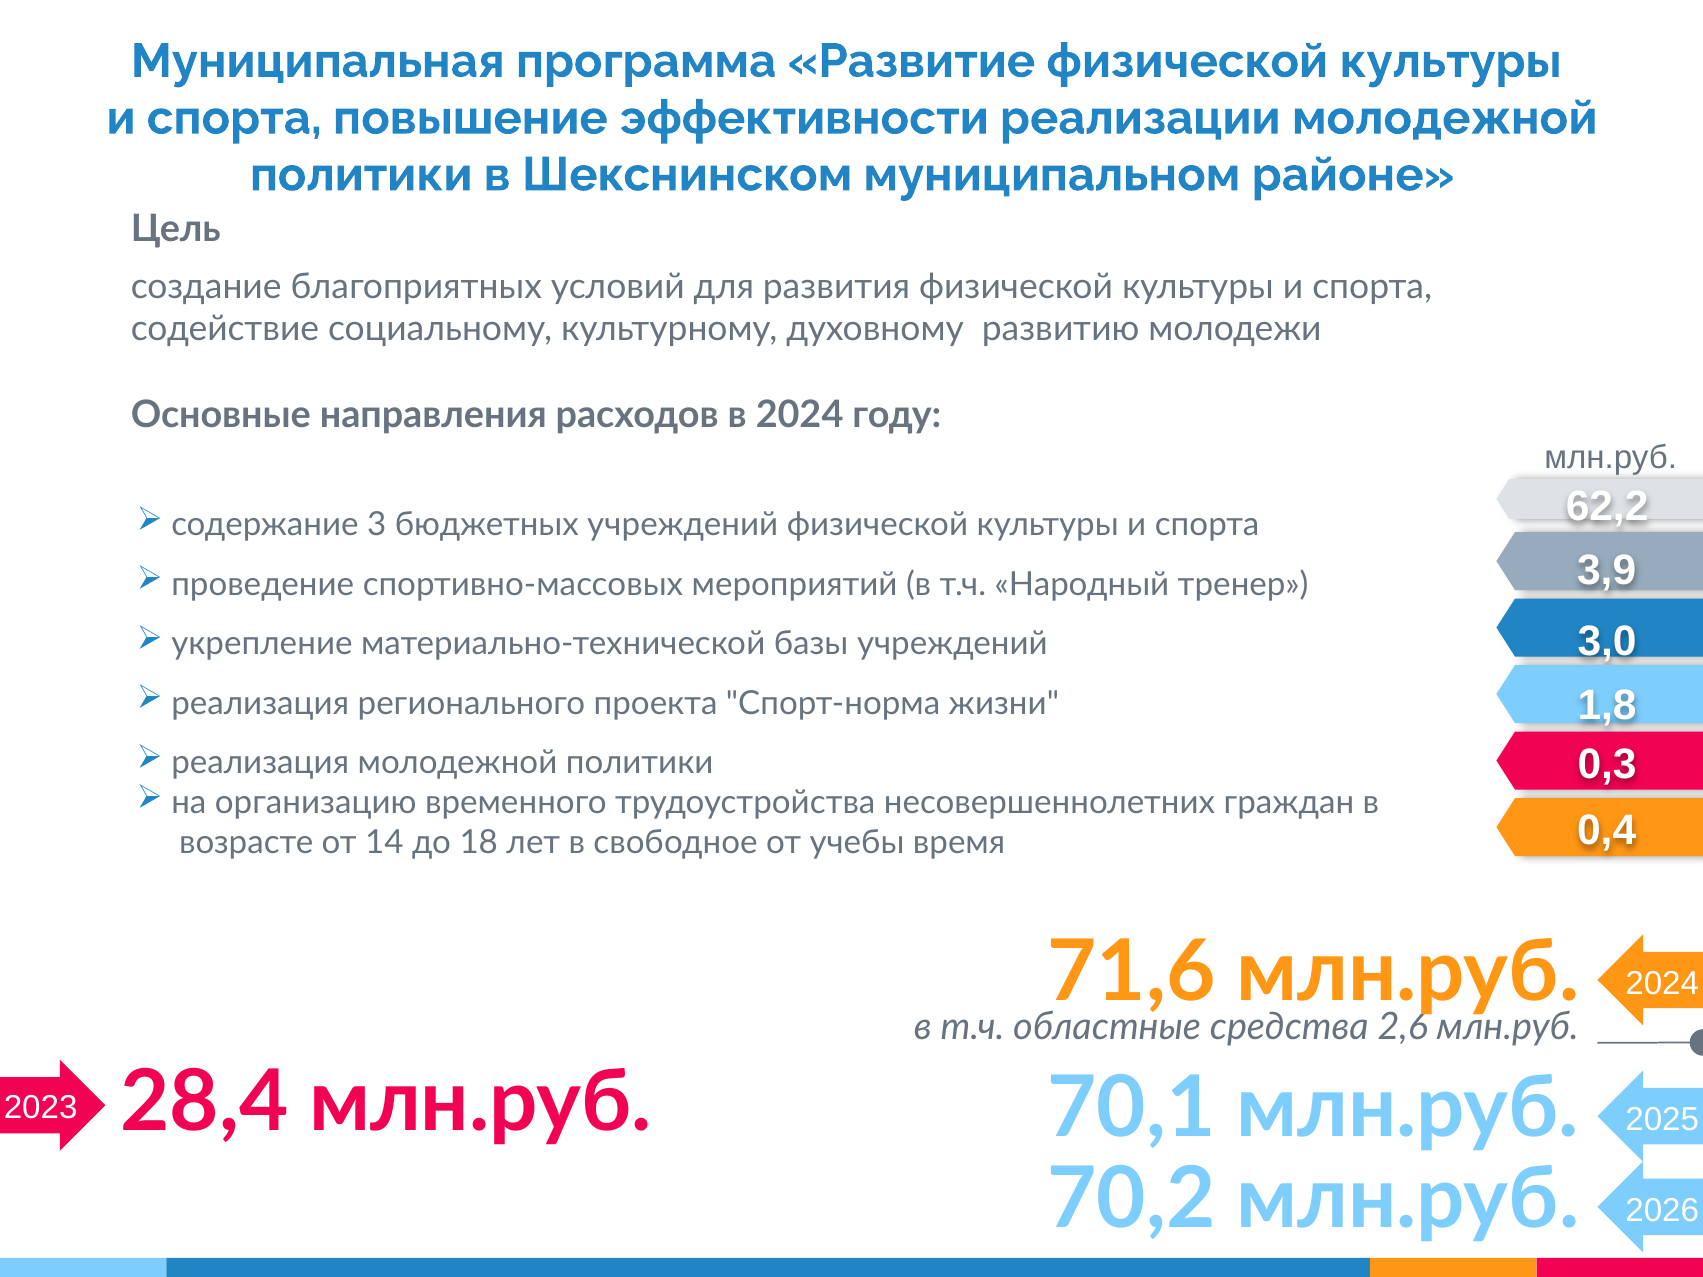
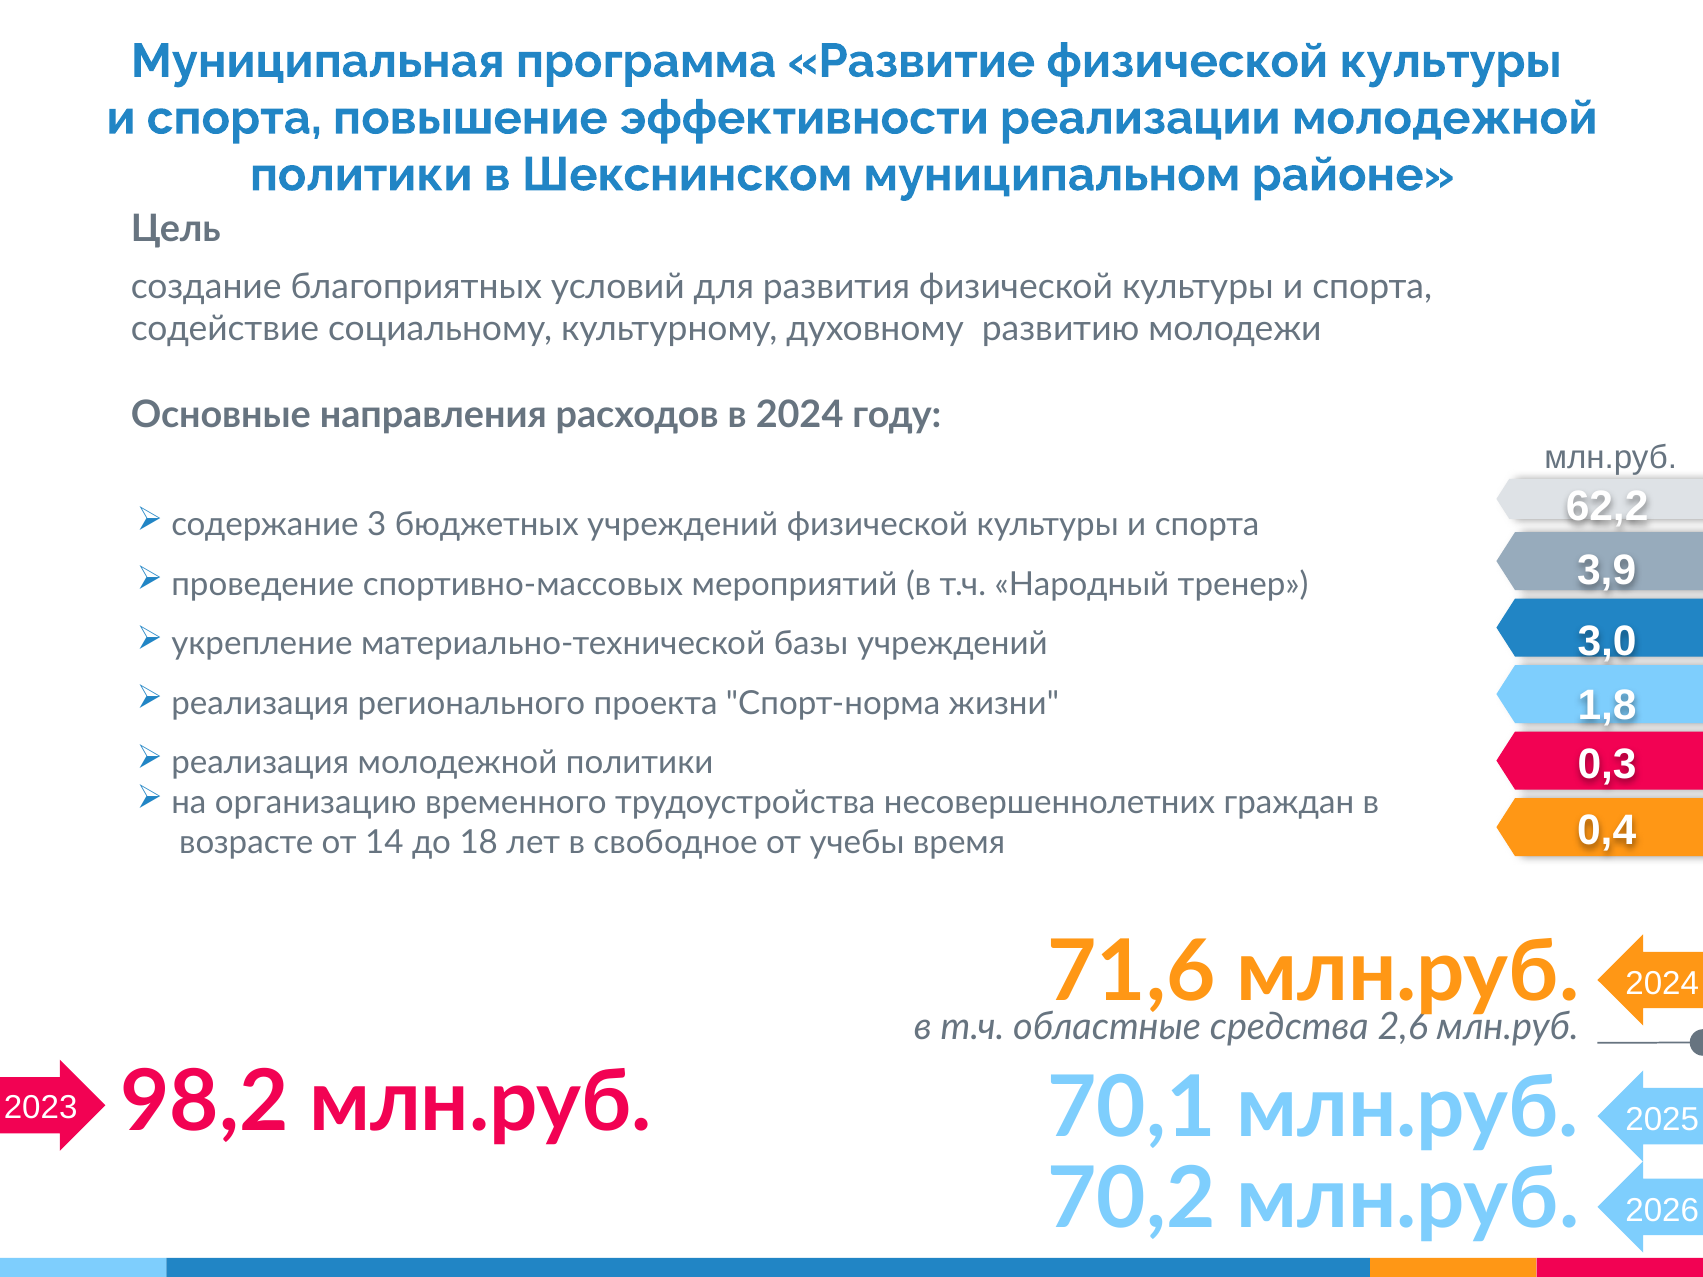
28,4: 28,4 -> 98,2 (204, 1102)
